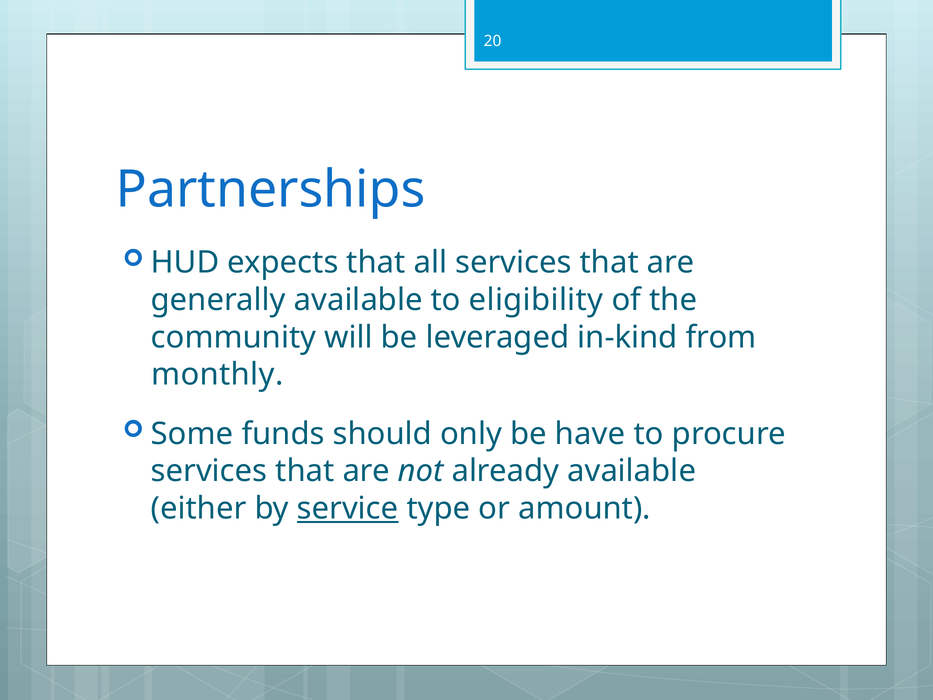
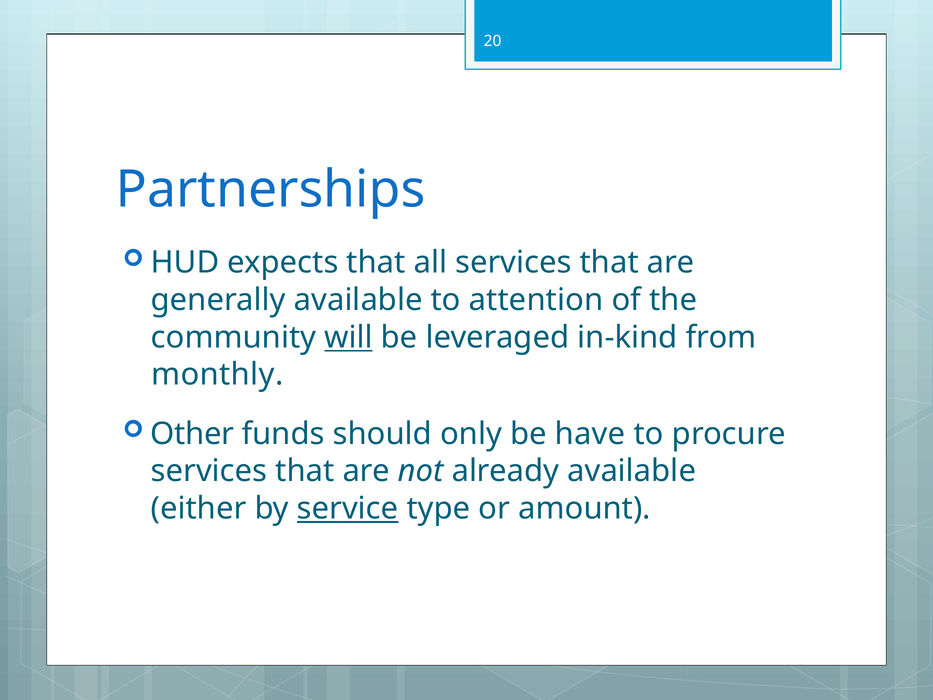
eligibility: eligibility -> attention (536, 300)
will underline: none -> present (349, 337)
Some: Some -> Other (192, 434)
